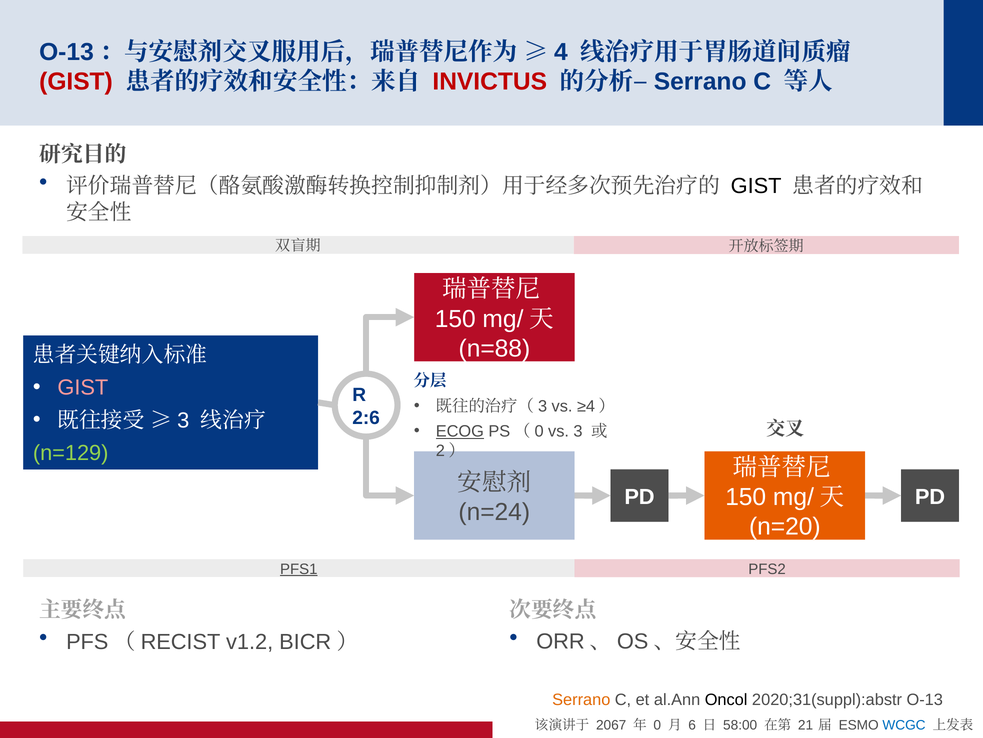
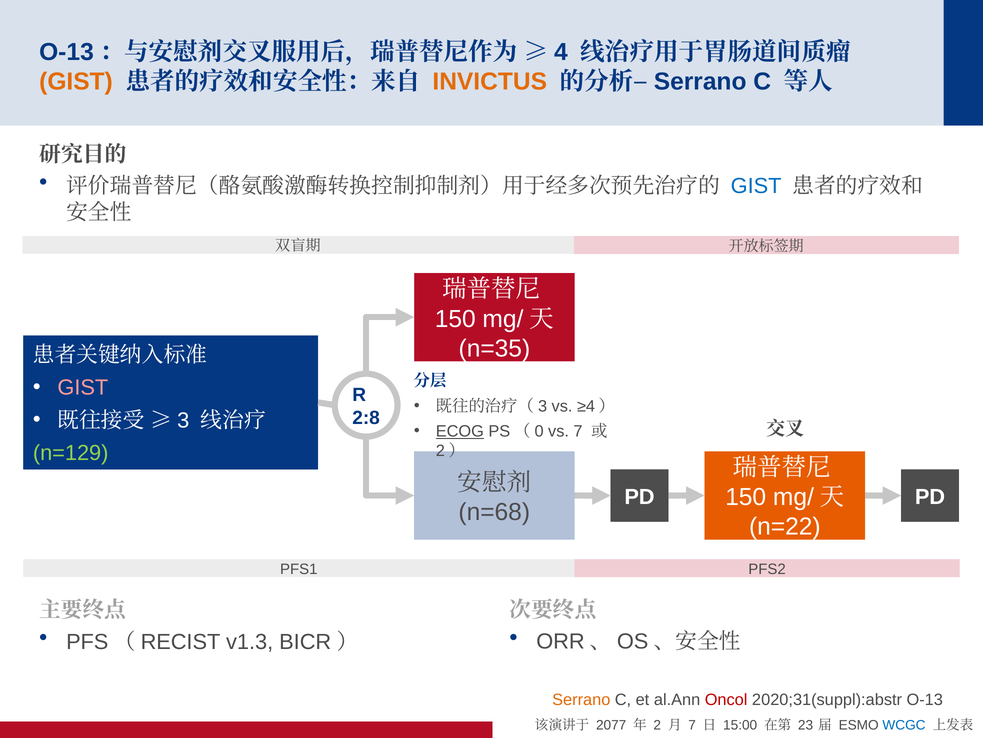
GIST colour: red -> orange (76, 82)
INVICTUS colour: red -> orange (490, 82)
GIST colour: black -> blue (756, 186)
n=88: n=88 -> n=35 (494, 348)
2:6: 2:6 -> 2:8 (366, 418)
vs 3: 3 -> 7 (578, 431)
n=24: n=24 -> n=68 (494, 511)
n=20: n=20 -> n=22 (785, 526)
PFS1 underline: present -> none (299, 569)
v1.2: v1.2 -> v1.3 (250, 641)
Oncol colour: black -> red (726, 699)
2067: 2067 -> 2077 (611, 725)
0: 0 -> 2 (657, 725)
6: 6 -> 7 (692, 725)
58:00: 58:00 -> 15:00 (740, 725)
21: 21 -> 23 (806, 725)
